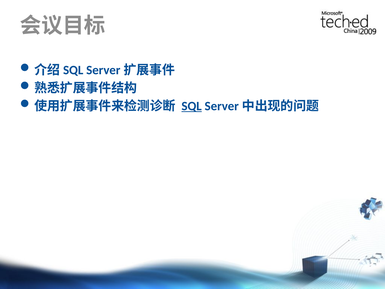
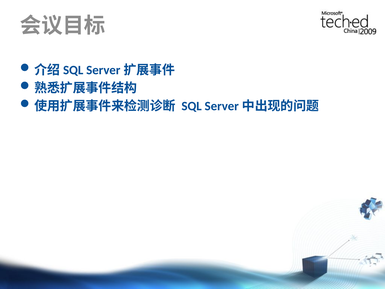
SQL underline: present -> none (192, 106)
